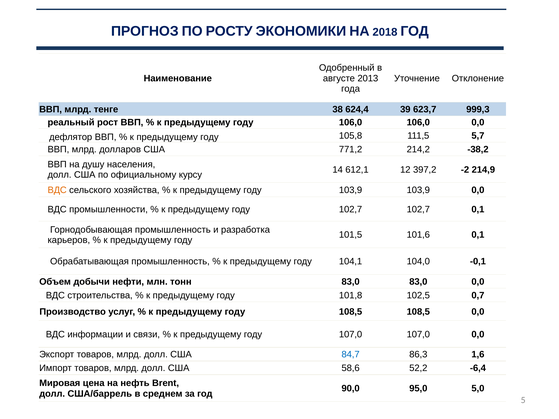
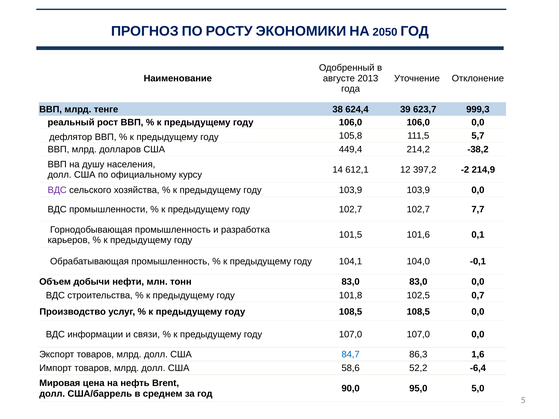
2018: 2018 -> 2050 (385, 32)
771,2: 771,2 -> 449,4 (351, 150)
ВДС colour: orange -> purple (57, 190)
102,7 0,1: 0,1 -> 7,7 (478, 209)
